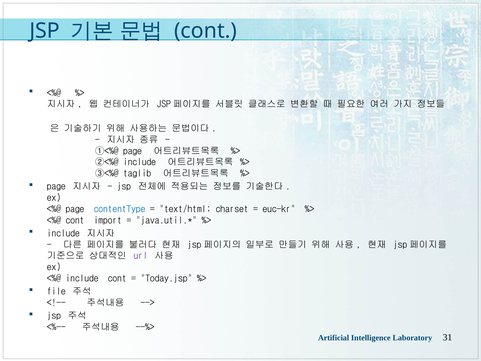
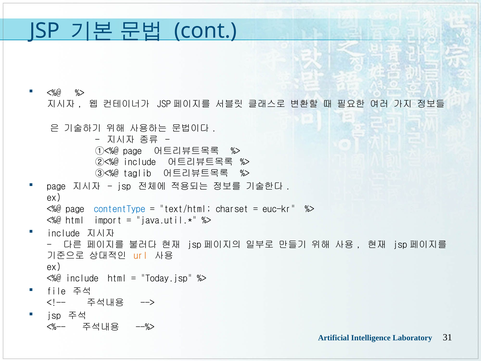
cont: cont -> html (75, 220)
url colour: purple -> orange (141, 256)
include cont: cont -> html (117, 278)
